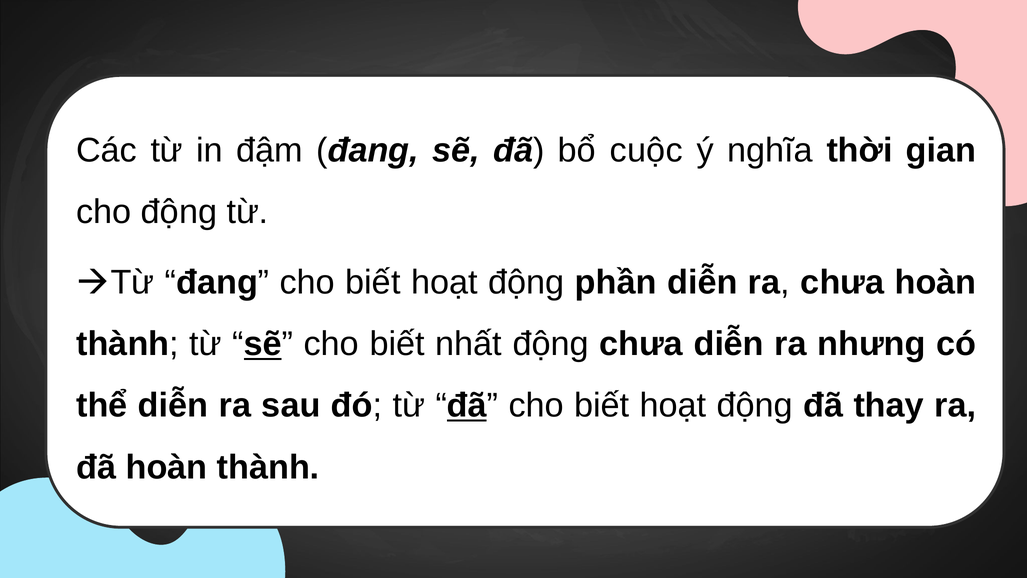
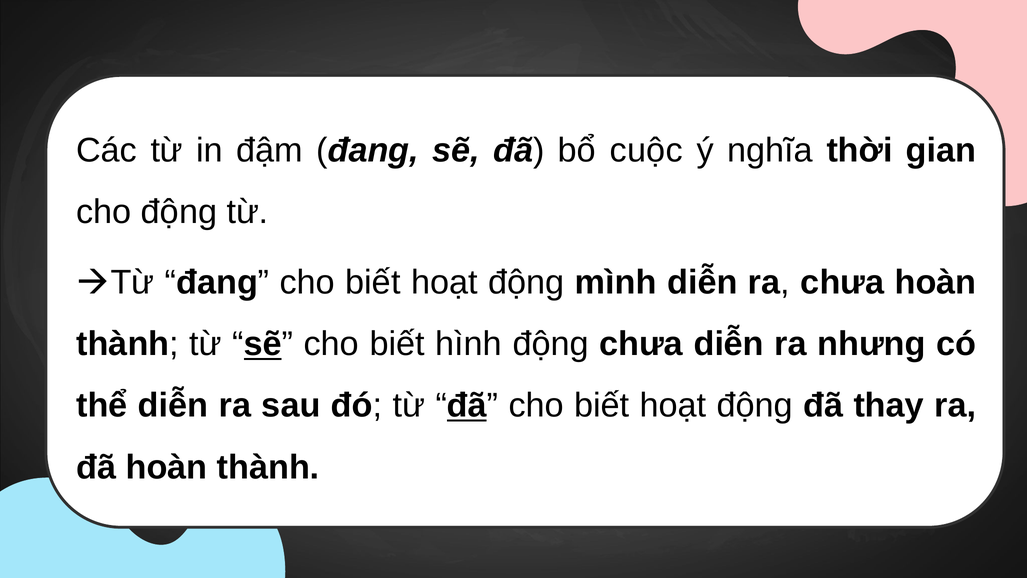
phần: phần -> mình (616, 282)
nhất: nhất -> hình (469, 344)
